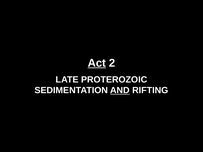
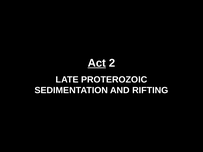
AND underline: present -> none (120, 91)
